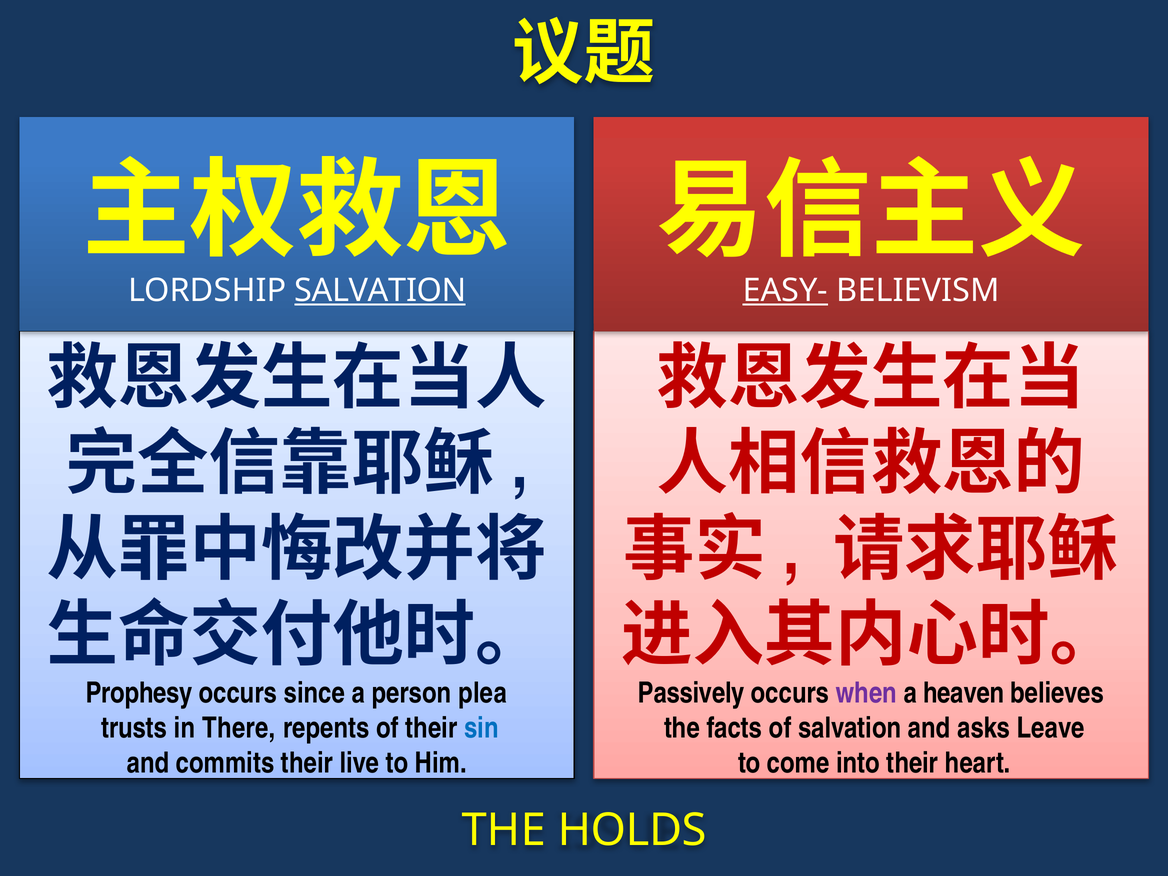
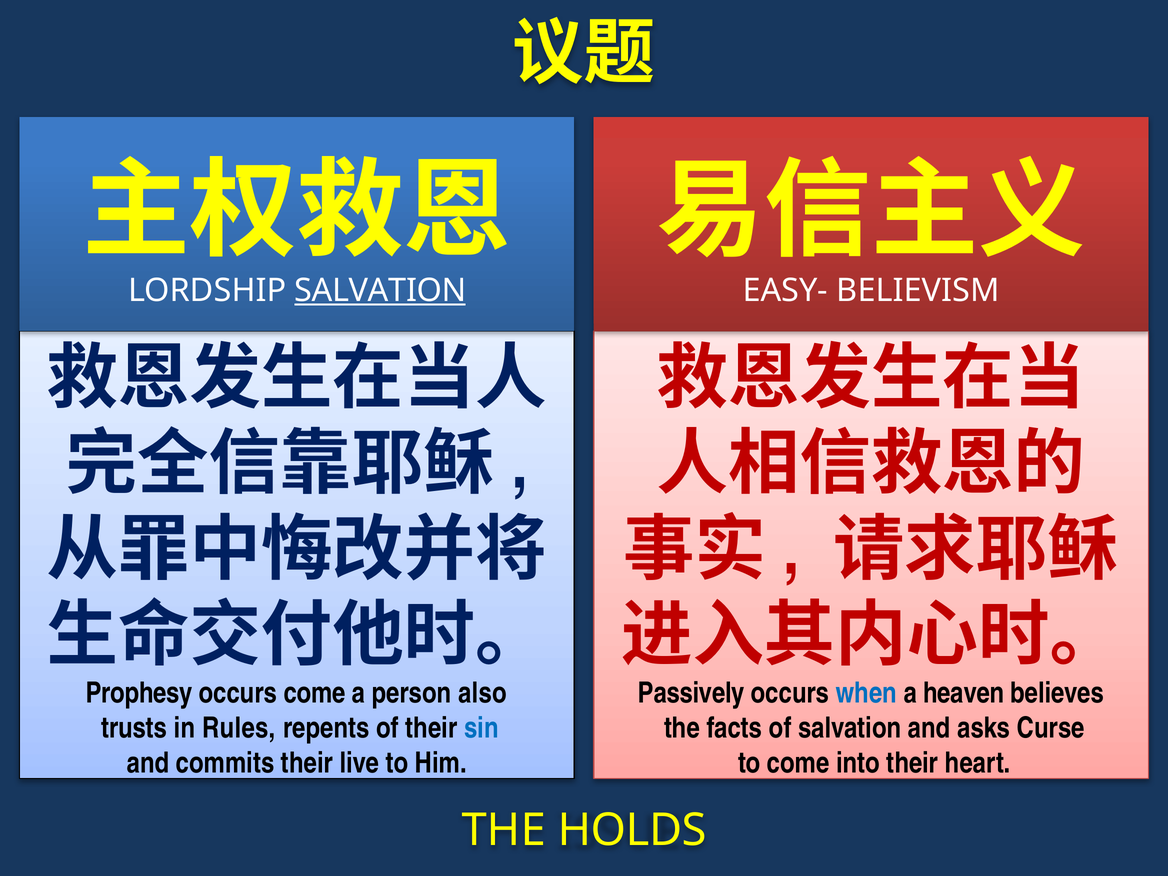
EASY- underline: present -> none (785, 290)
occurs since: since -> come (315, 693)
plea: plea -> also (482, 693)
when colour: purple -> blue (866, 693)
There: There -> Rules (239, 728)
Leave: Leave -> Curse (1051, 728)
